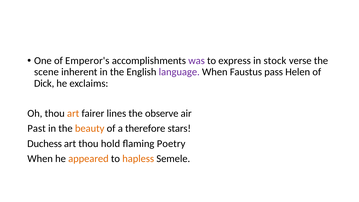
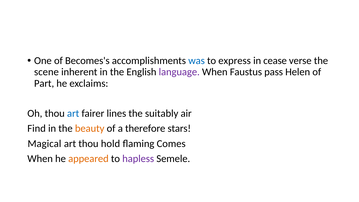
Emperor's: Emperor's -> Becomes's (87, 61)
was colour: purple -> blue (197, 61)
stock: stock -> cease (275, 61)
Dick: Dick -> Part (44, 83)
art colour: orange -> blue (73, 113)
observe: observe -> suitably (162, 113)
Past: Past -> Find (37, 128)
Duchess: Duchess -> Magical (44, 144)
Poetry: Poetry -> Comes (171, 144)
hapless colour: orange -> purple (138, 159)
